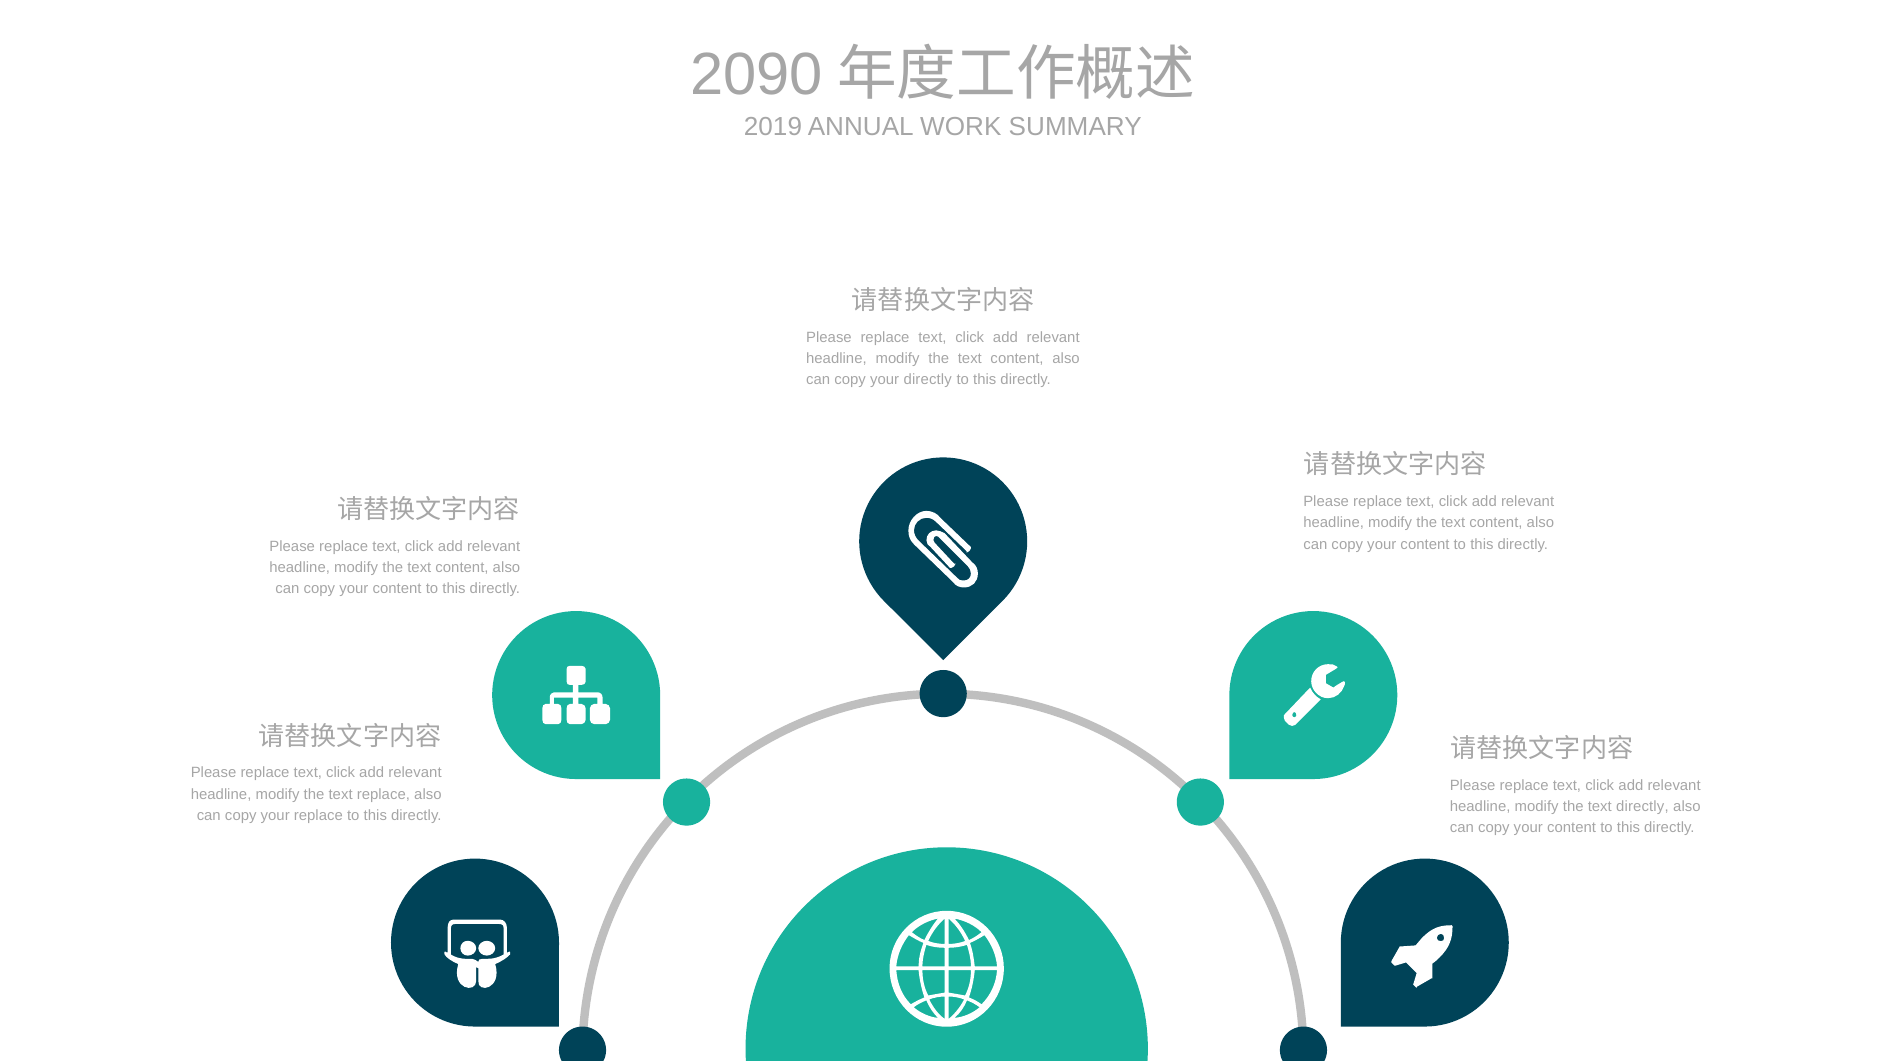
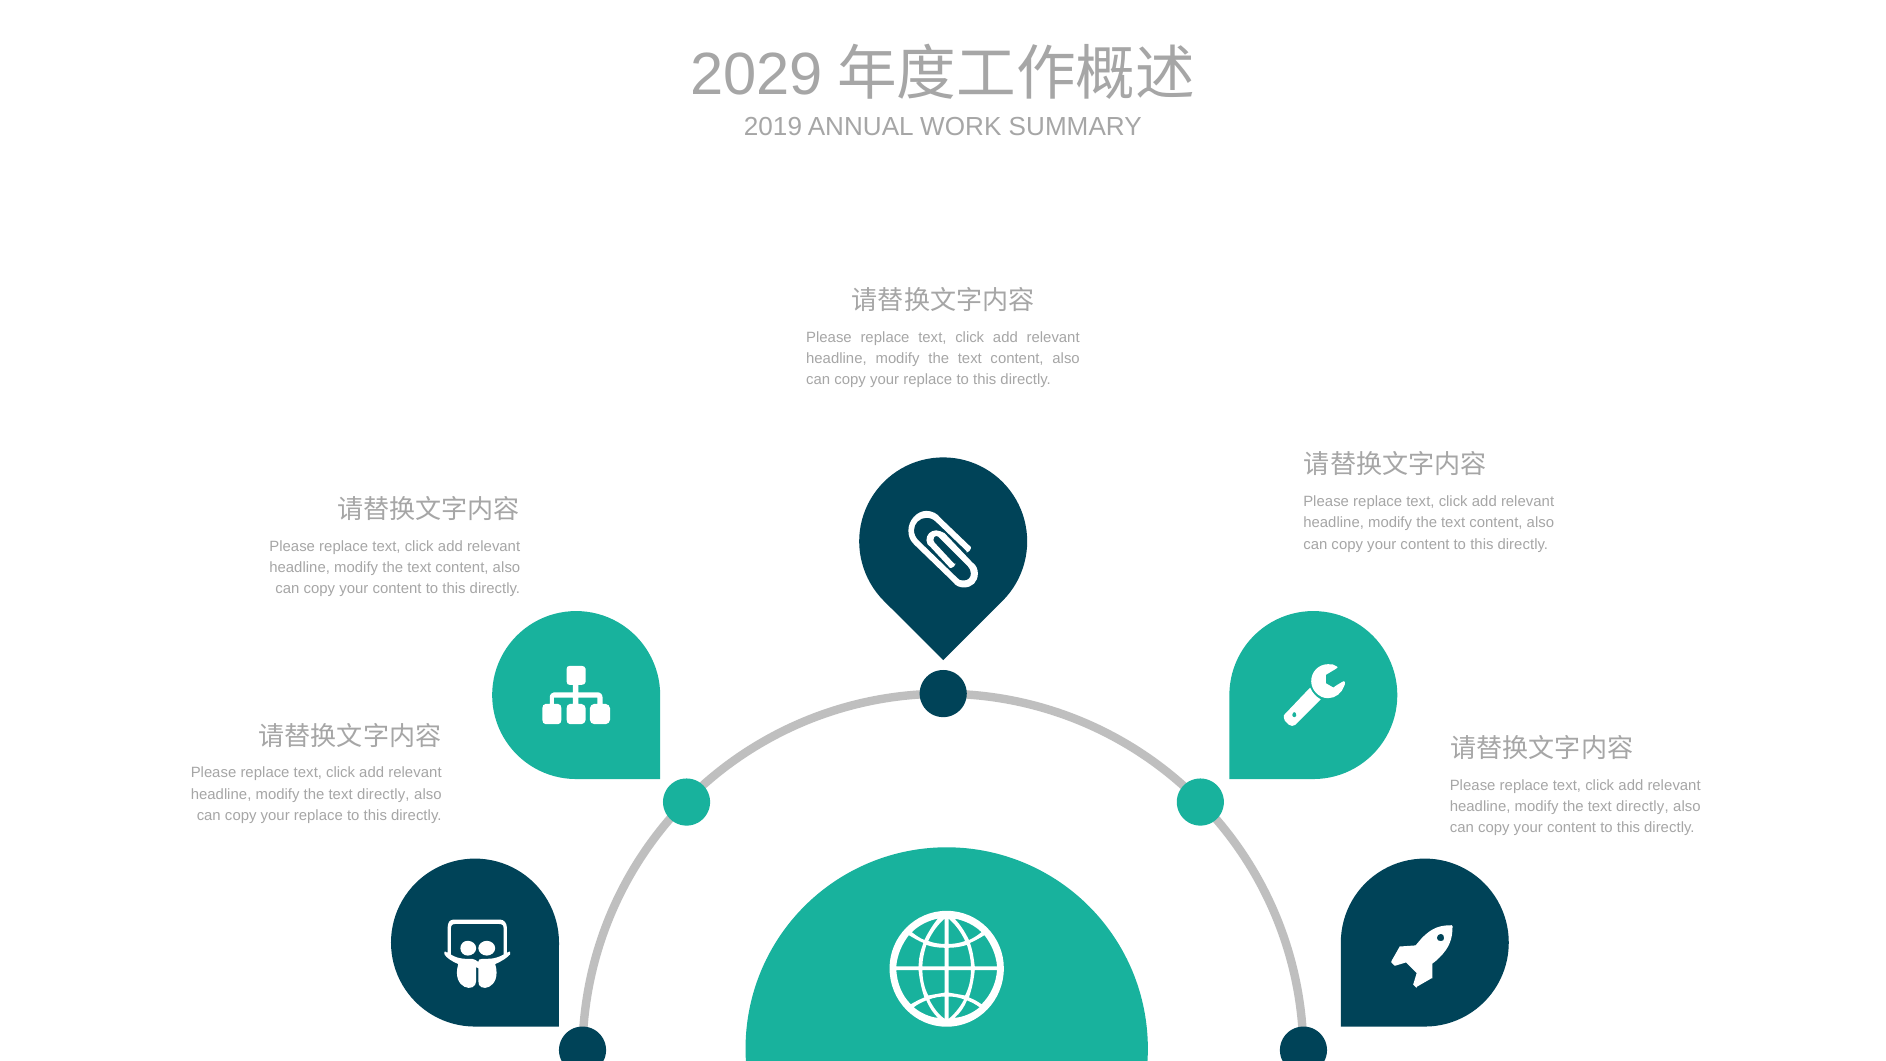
2090: 2090 -> 2029 (757, 74)
directly: directly -> replace (928, 380)
replace: replace -> directly (383, 794)
